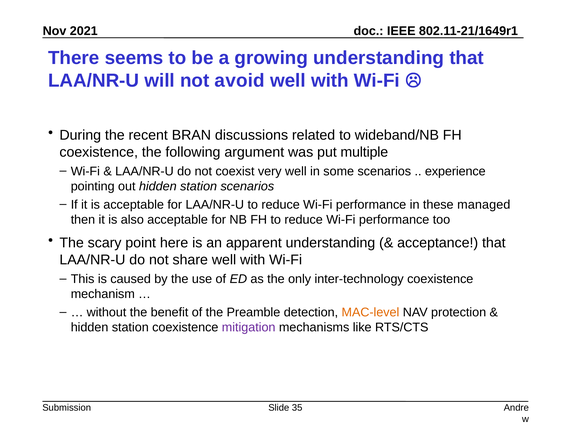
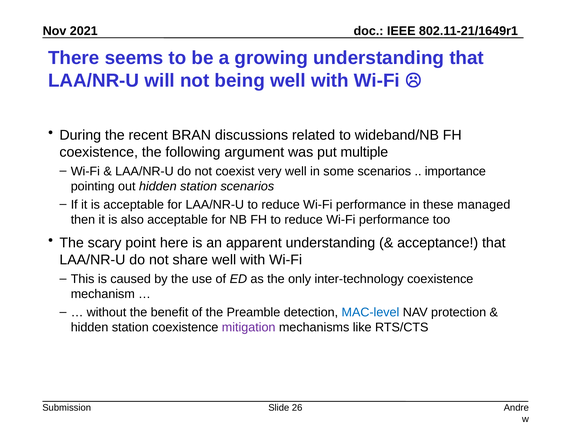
avoid: avoid -> being (240, 81)
experience: experience -> importance (455, 171)
MAC-level colour: orange -> blue (370, 312)
35: 35 -> 26 (297, 407)
